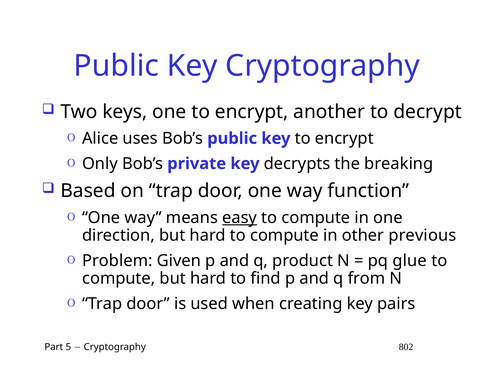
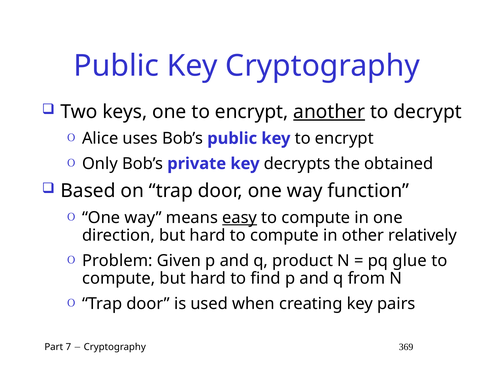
another underline: none -> present (329, 112)
breaking: breaking -> obtained (399, 163)
previous: previous -> relatively (423, 235)
5: 5 -> 7 (68, 346)
802: 802 -> 369 (406, 346)
